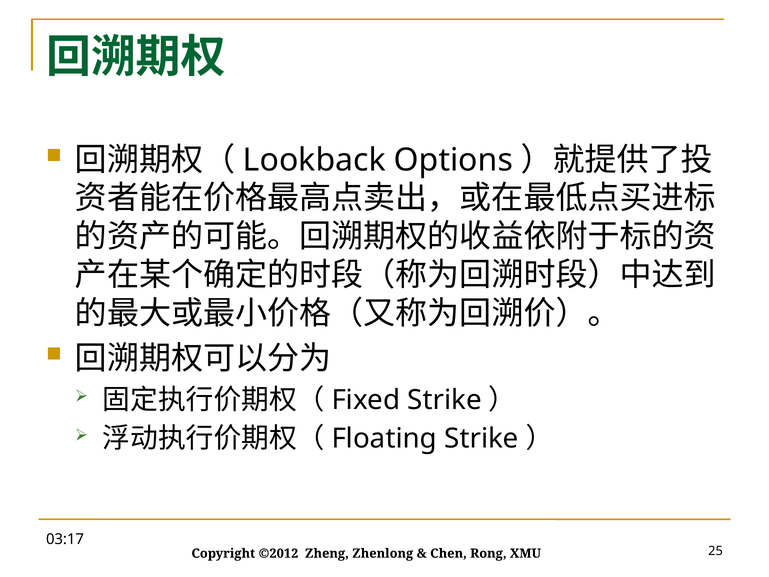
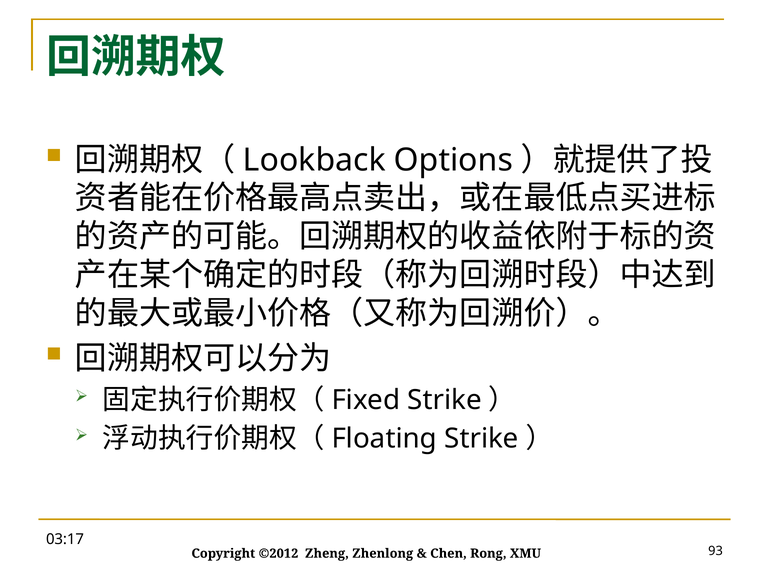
25: 25 -> 93 (716, 551)
